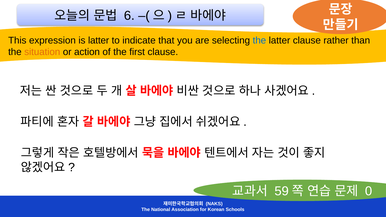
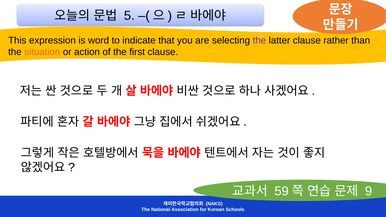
6: 6 -> 5 (129, 16)
is latter: latter -> word (99, 41)
the colour: blue -> purple (259, 41)
0: 0 -> 9 (369, 191)
